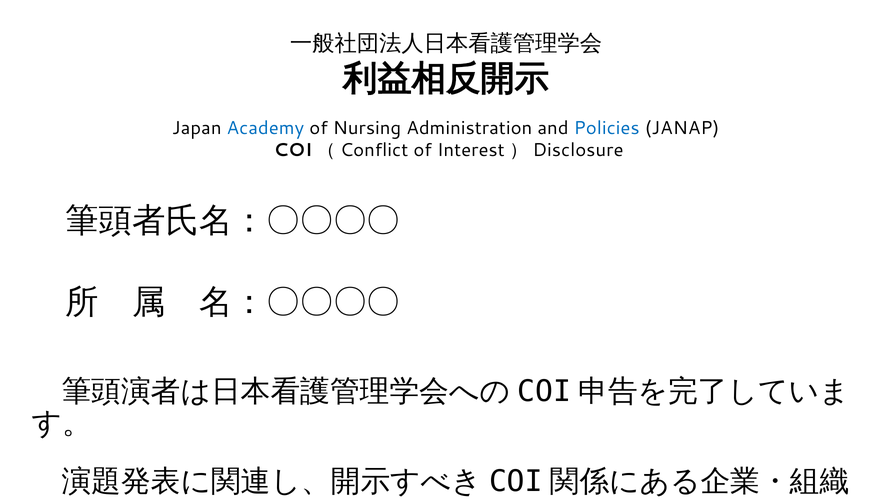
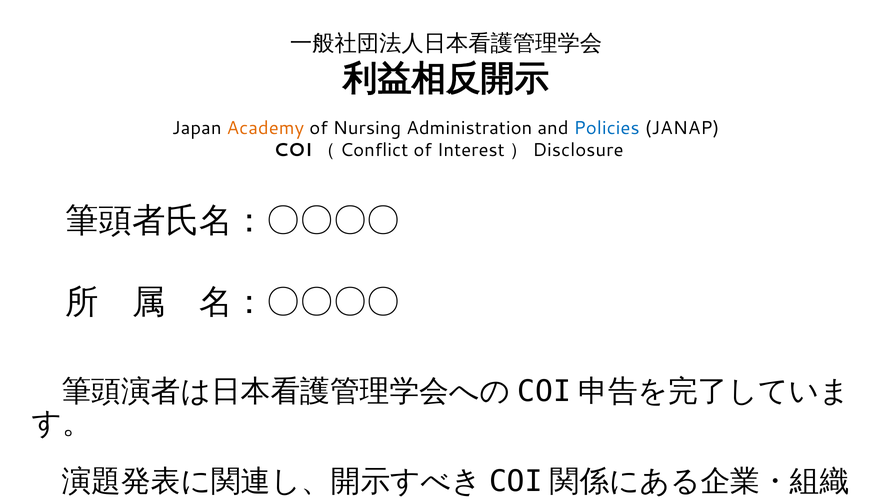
Academy colour: blue -> orange (265, 128)
